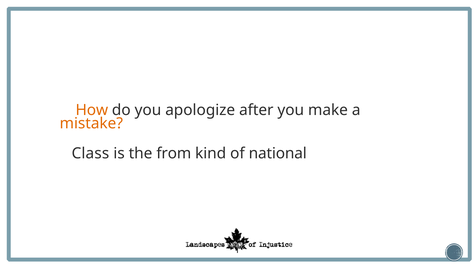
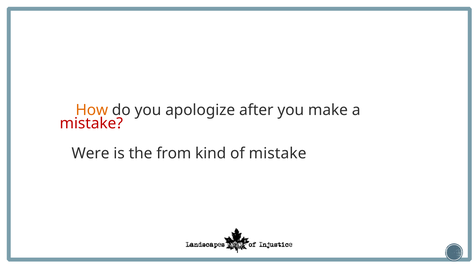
mistake colour: orange -> red (91, 123)
Class: Class -> Were (91, 153)
of national: national -> mistake (278, 153)
